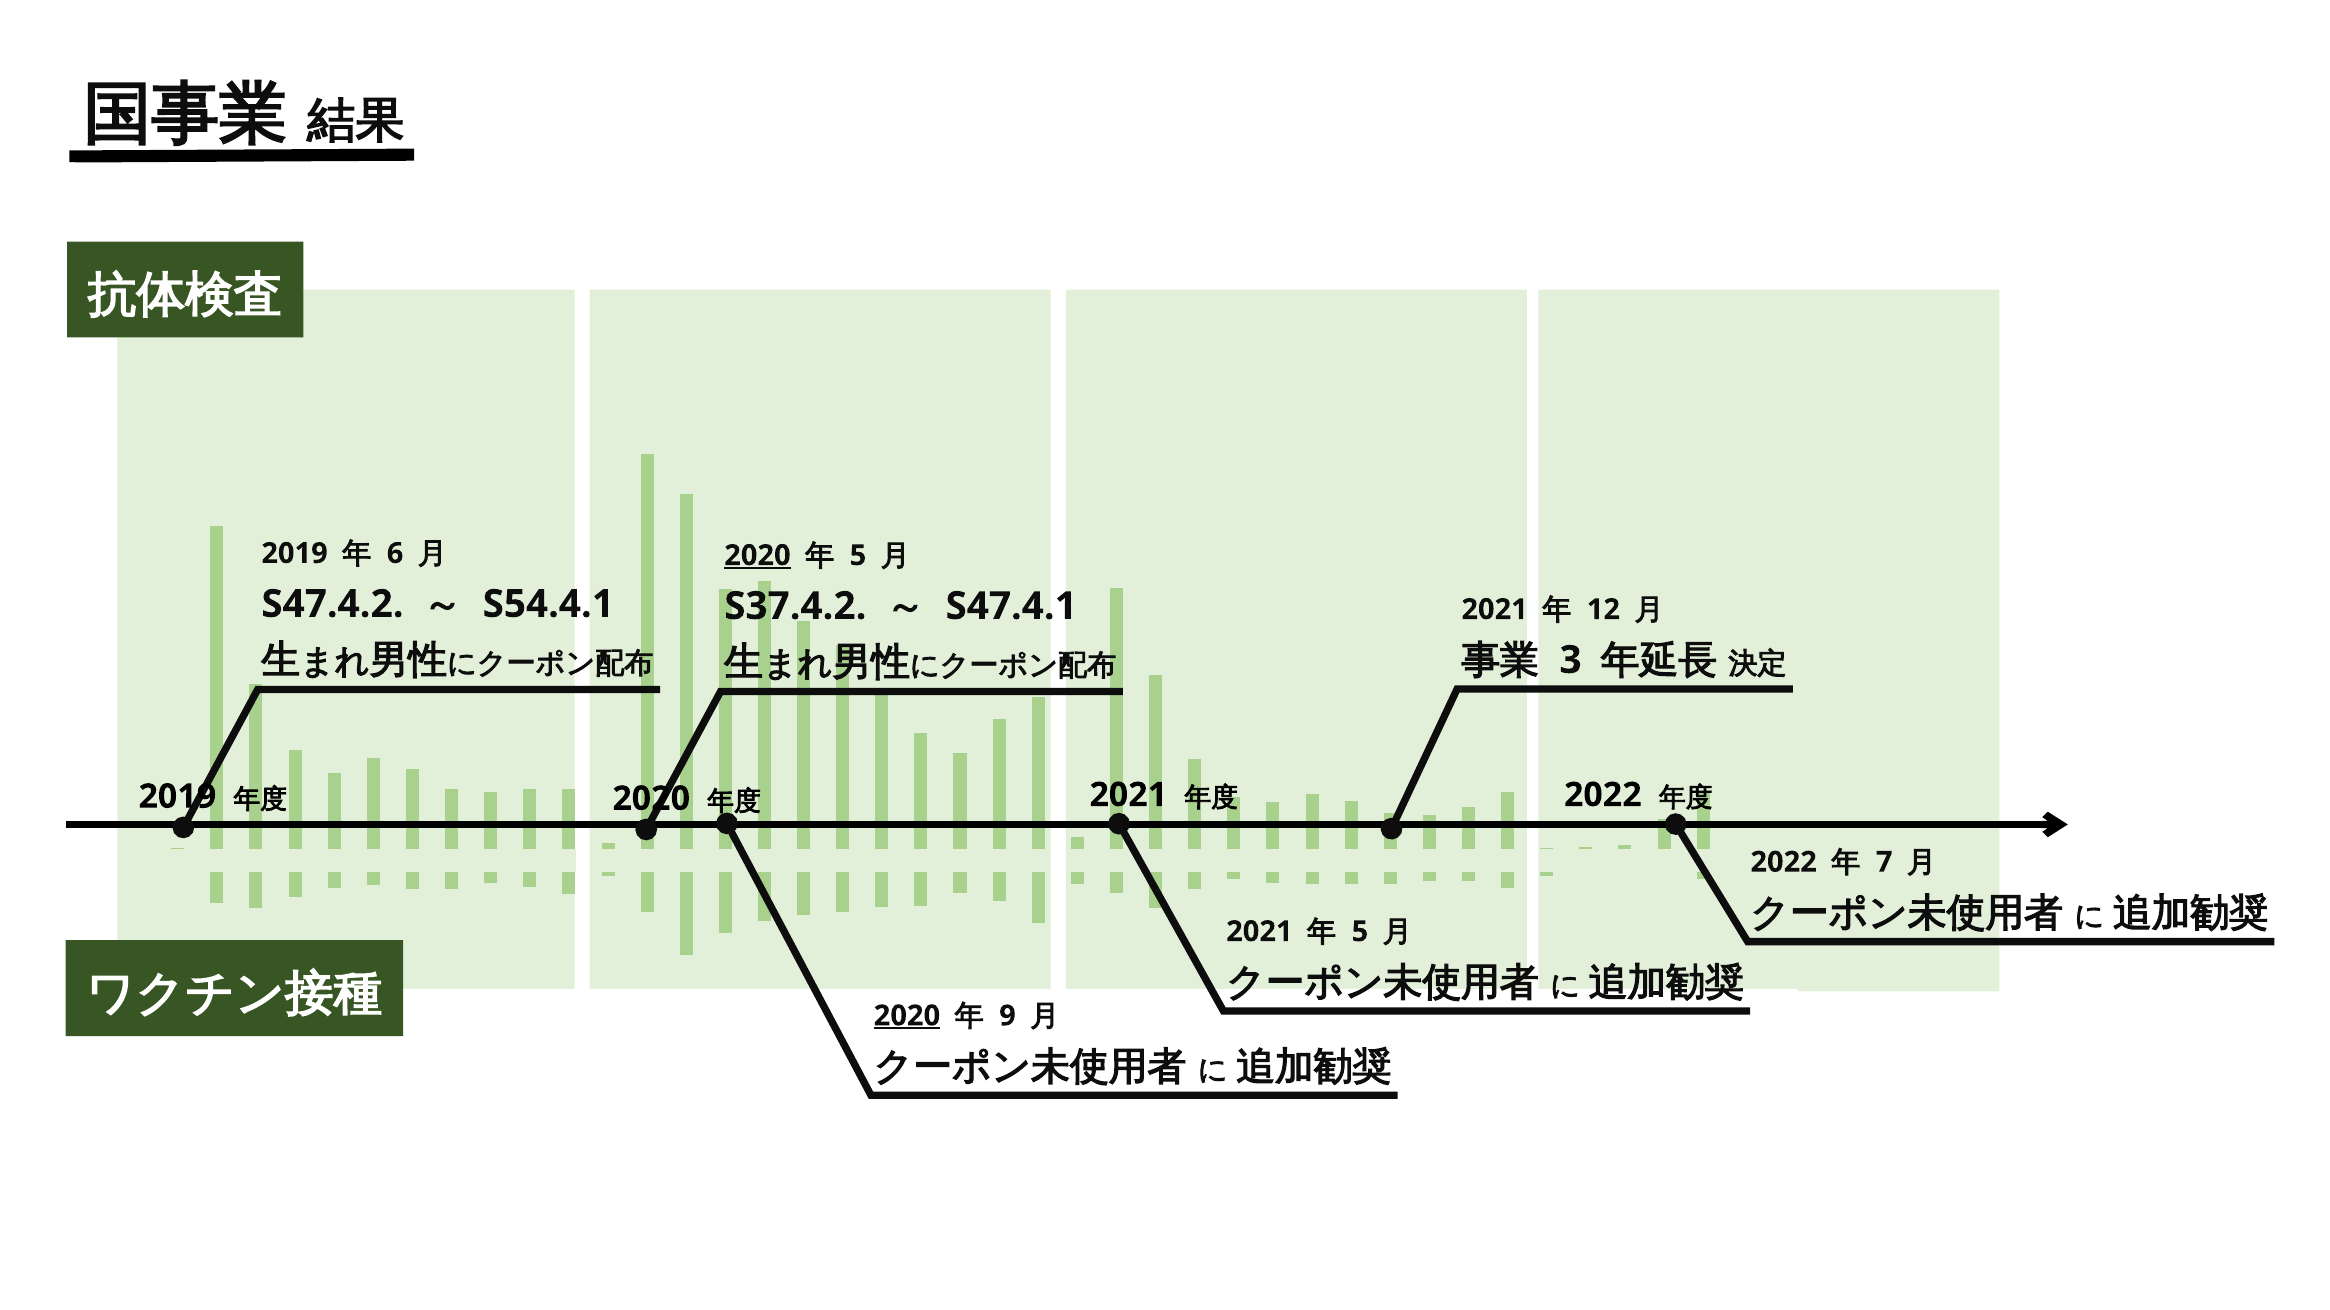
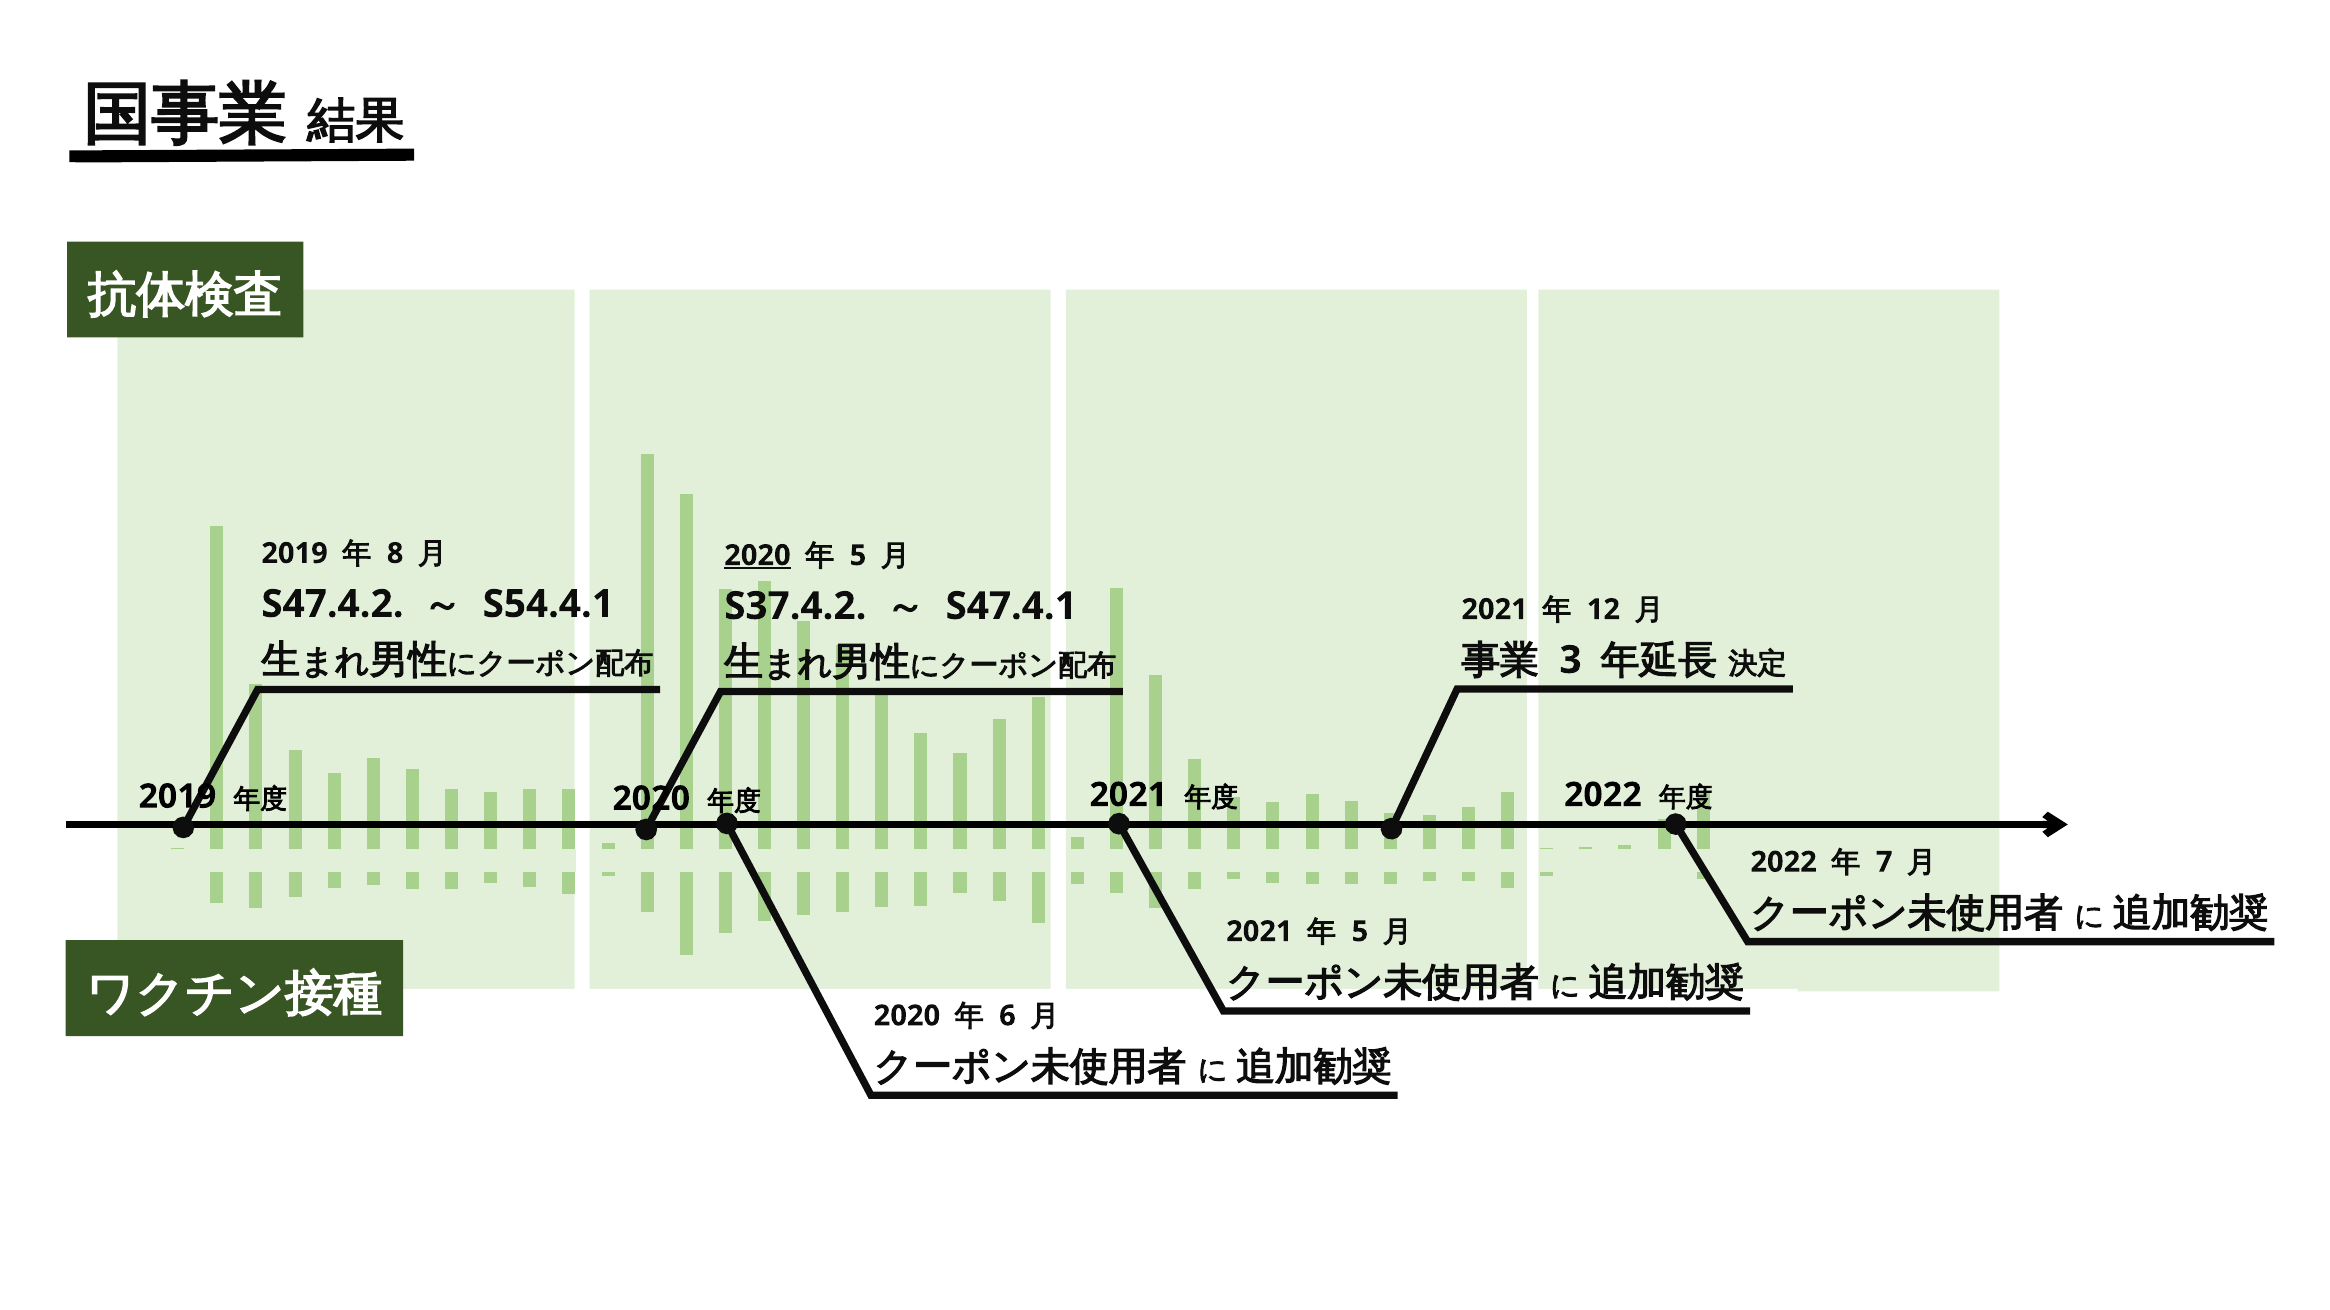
6: 6 -> 8 (395, 554)
2020 underline: present -> none (907, 1016)
9: 9 -> 6 (1007, 1016)
